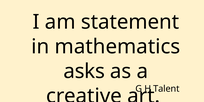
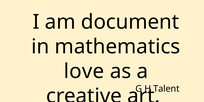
statement: statement -> document (130, 22)
asks: asks -> love (84, 71)
